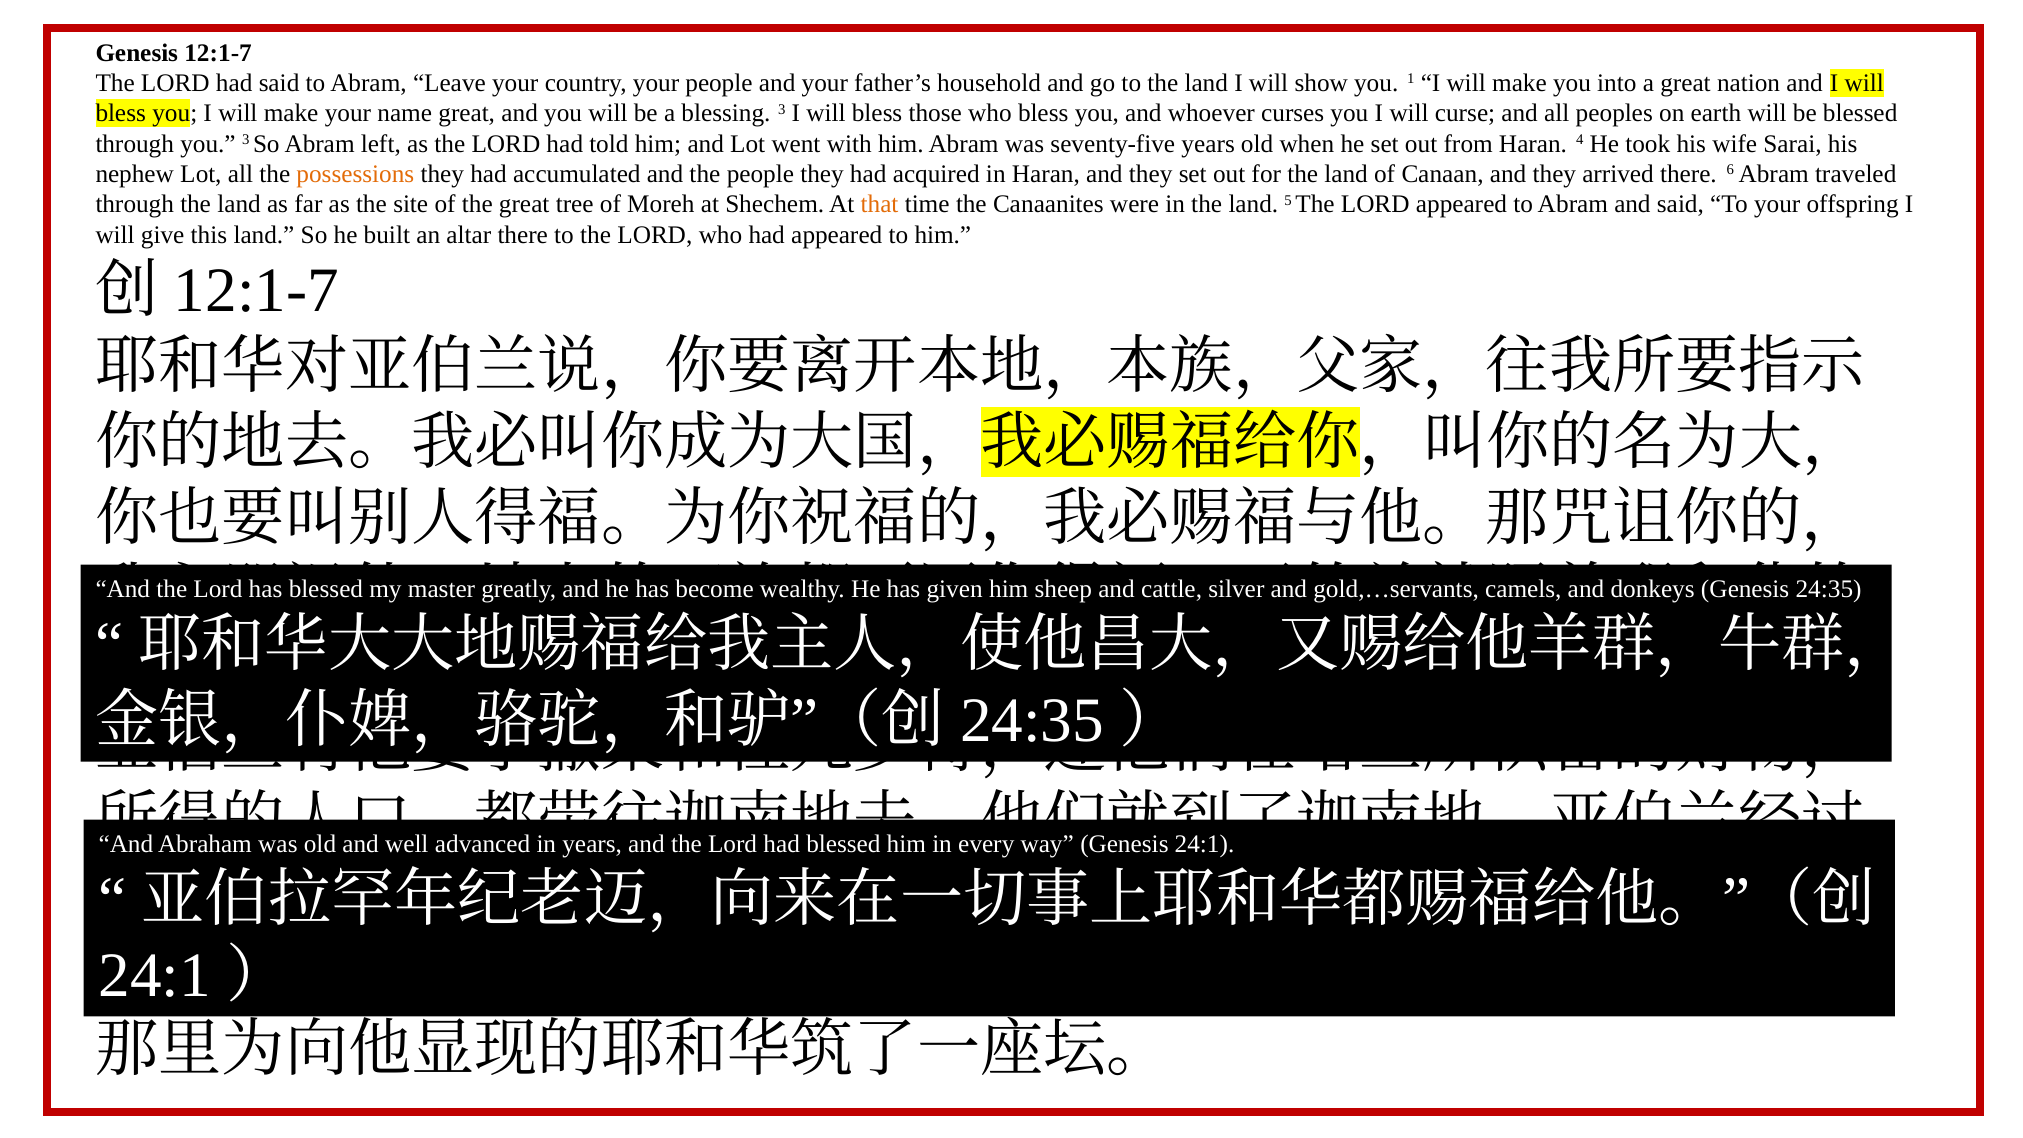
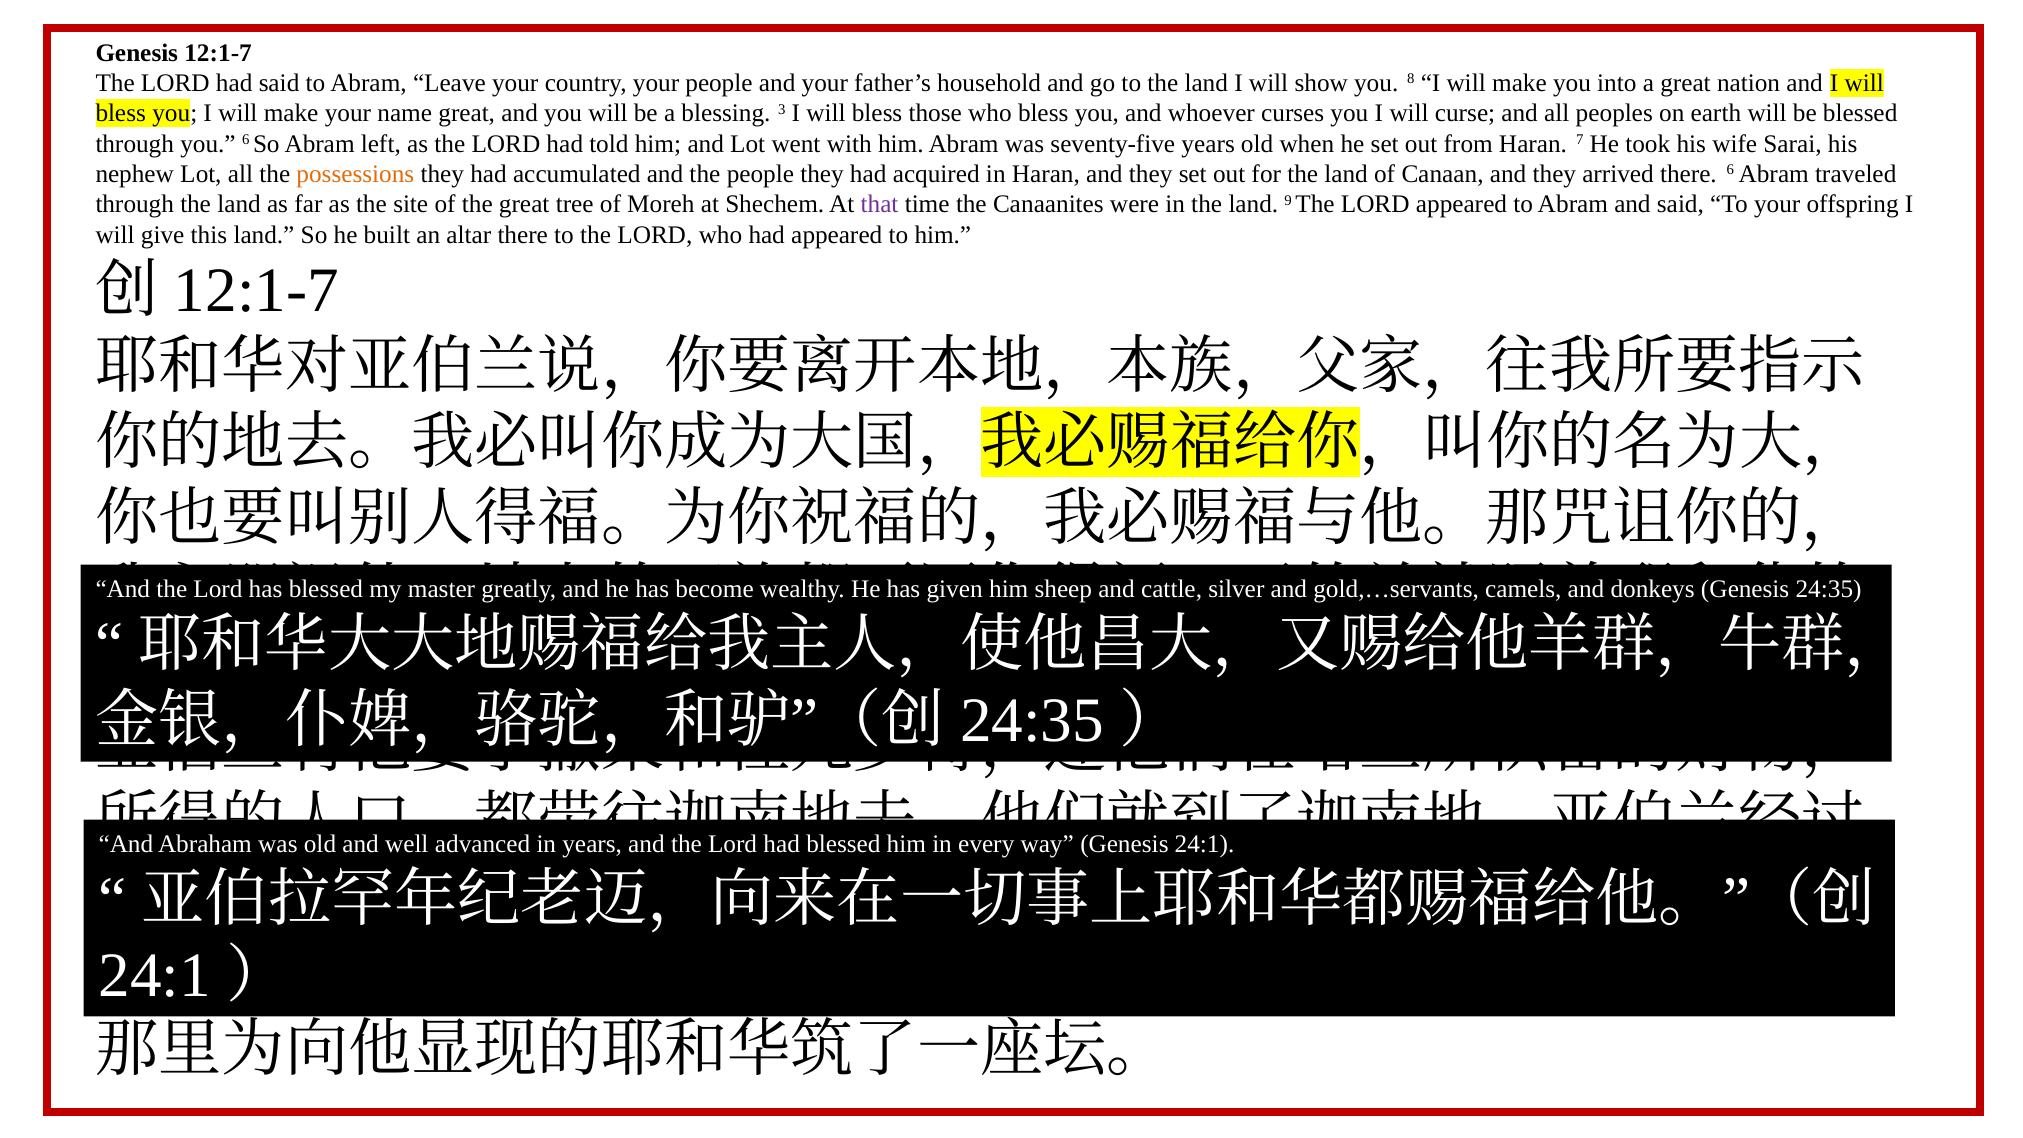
1: 1 -> 8 (1411, 79)
you 3: 3 -> 6 (246, 140)
4: 4 -> 7 (1580, 140)
that colour: orange -> purple (880, 204)
5: 5 -> 9 (1288, 200)
